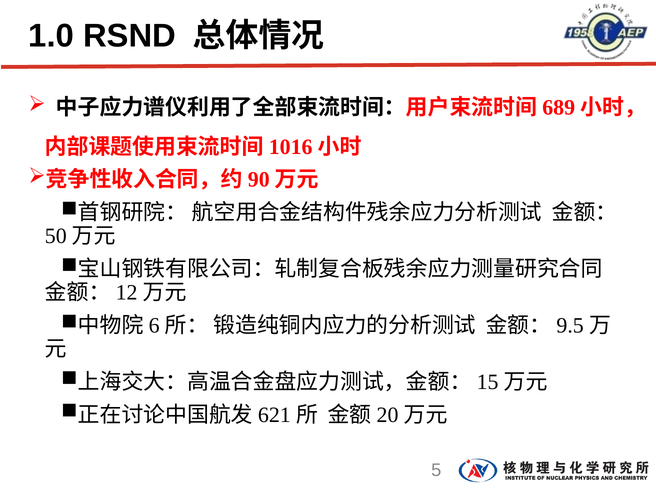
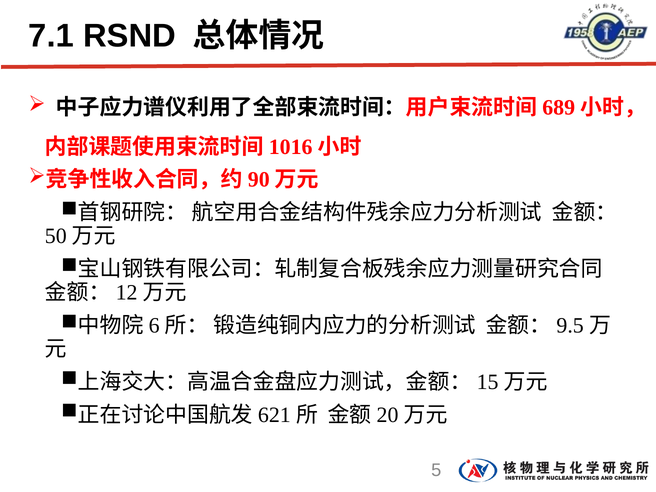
1.0: 1.0 -> 7.1 (51, 36)
